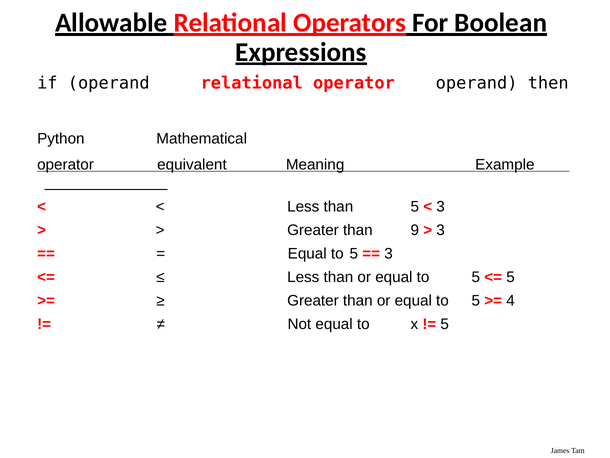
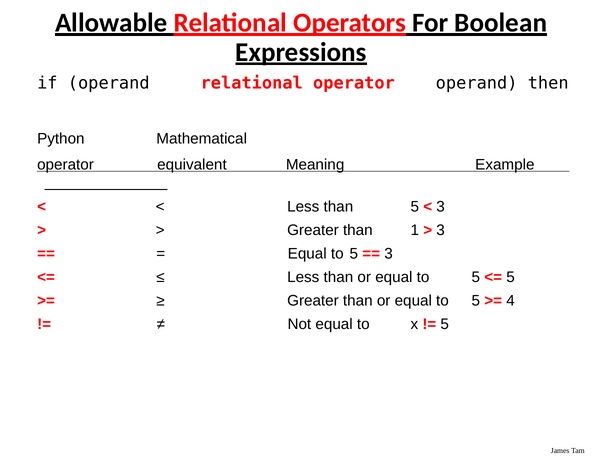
9: 9 -> 1 (415, 230)
